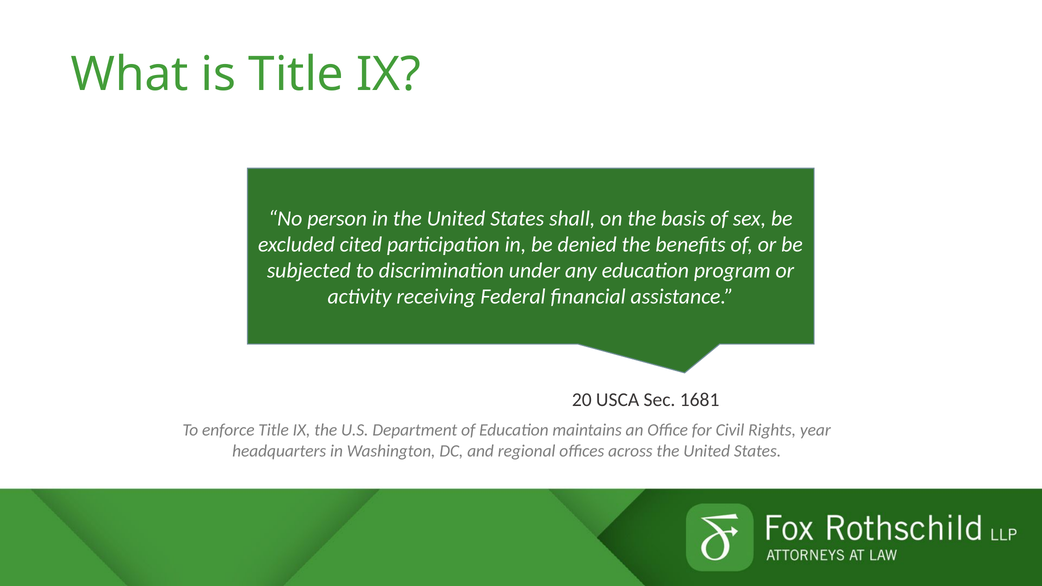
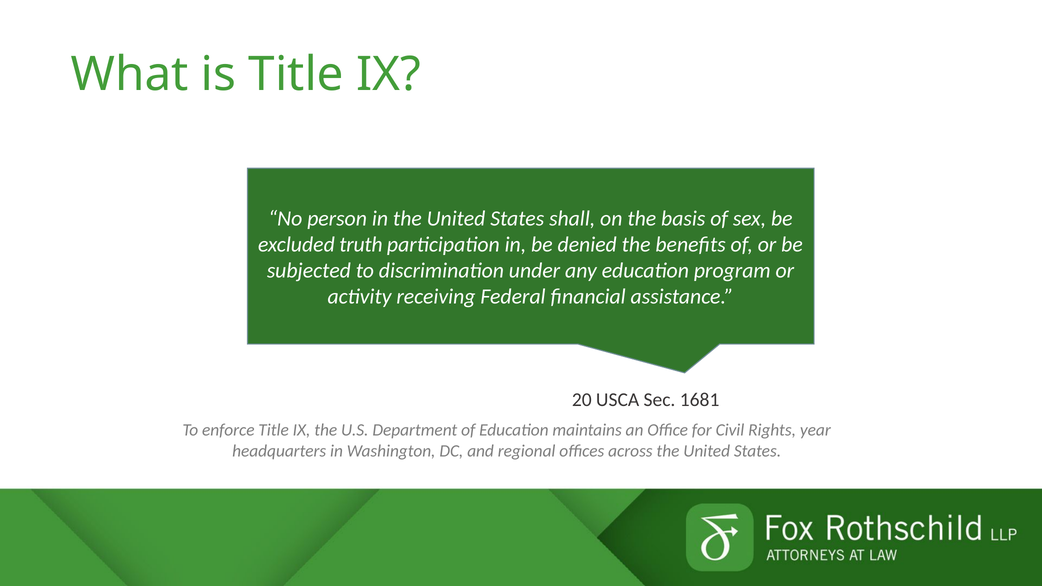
cited: cited -> truth (361, 245)
